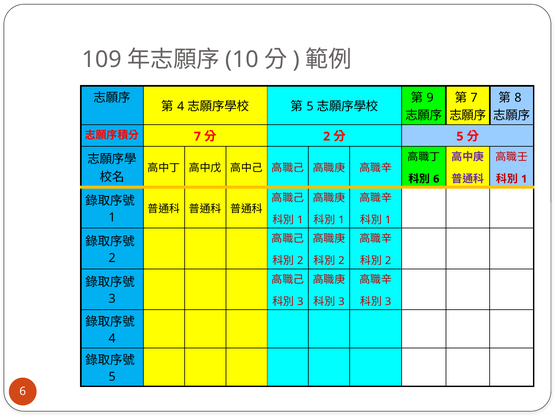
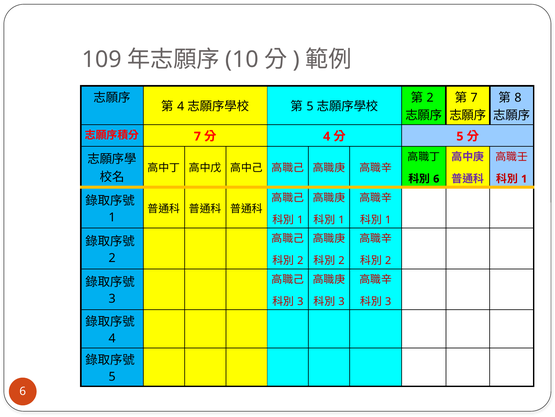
9: 9 -> 2 (430, 97)
2: 2 -> 4 (327, 136)
